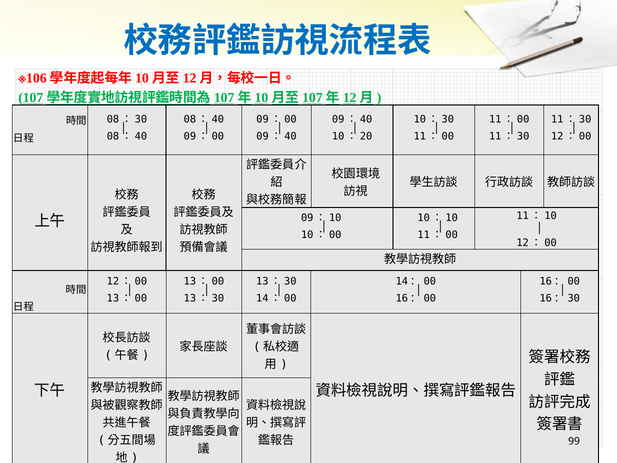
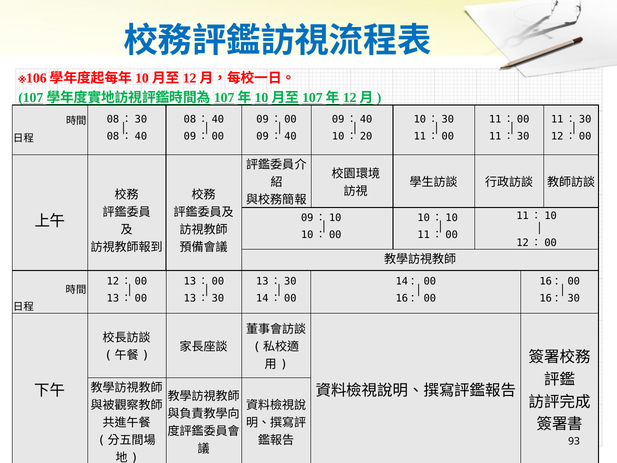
99: 99 -> 93 (574, 441)
